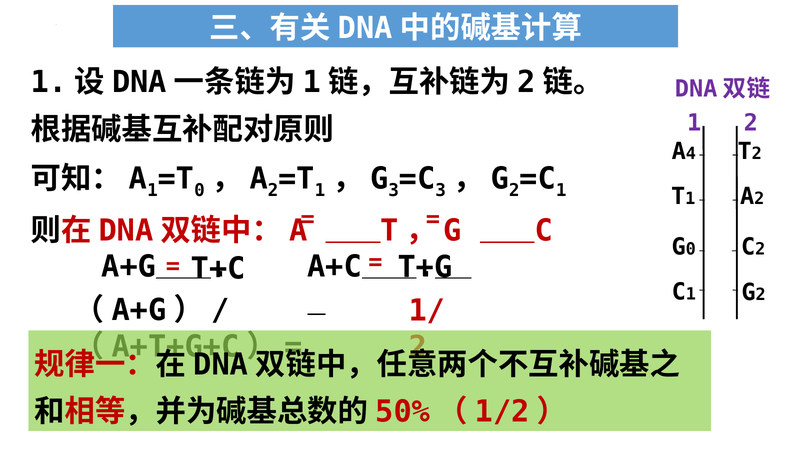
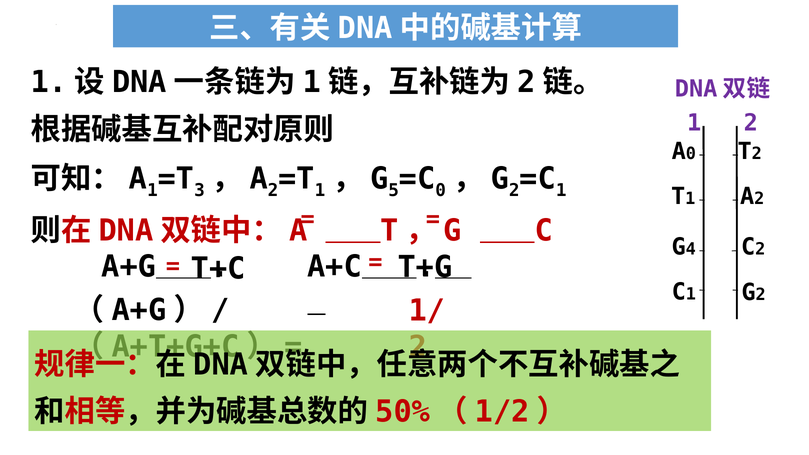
4: 4 -> 0 (691, 153)
0: 0 -> 3 (199, 190)
3: 3 -> 5 (394, 190)
3: 3 -> 0 (441, 190)
0: 0 -> 4 (691, 249)
